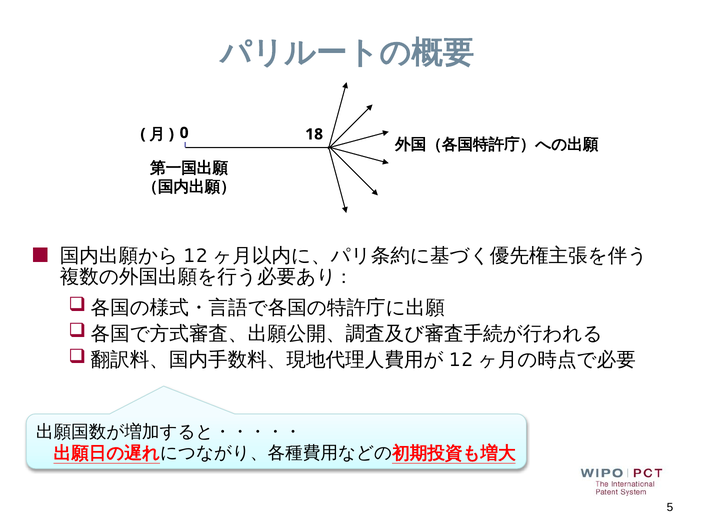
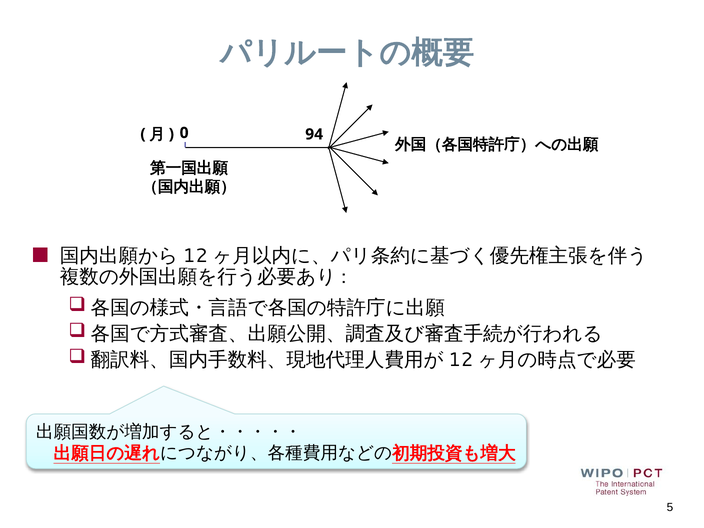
18: 18 -> 94 (314, 134)
